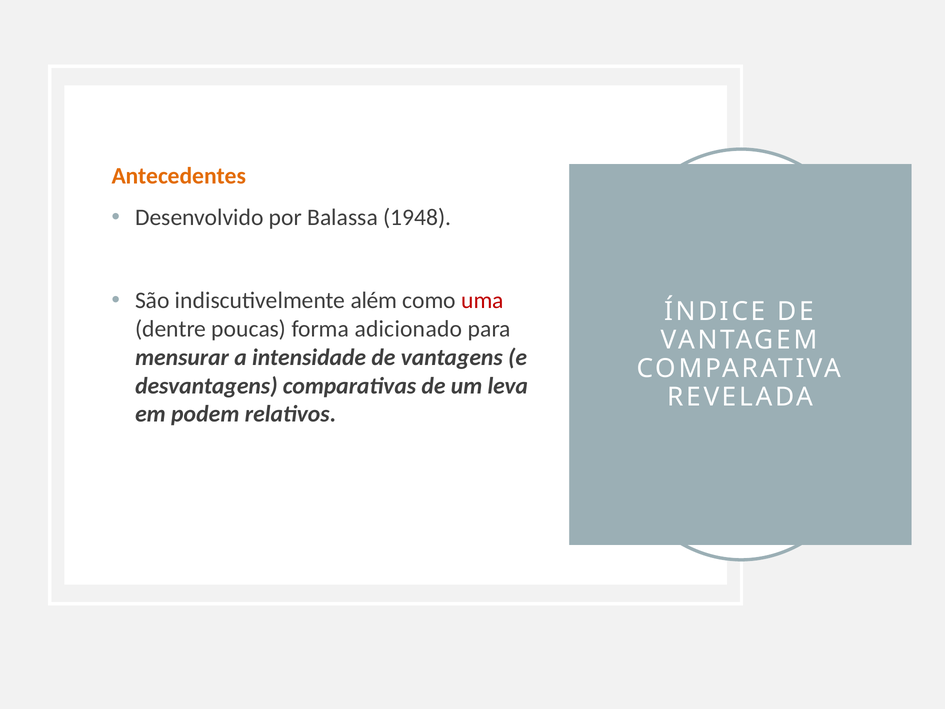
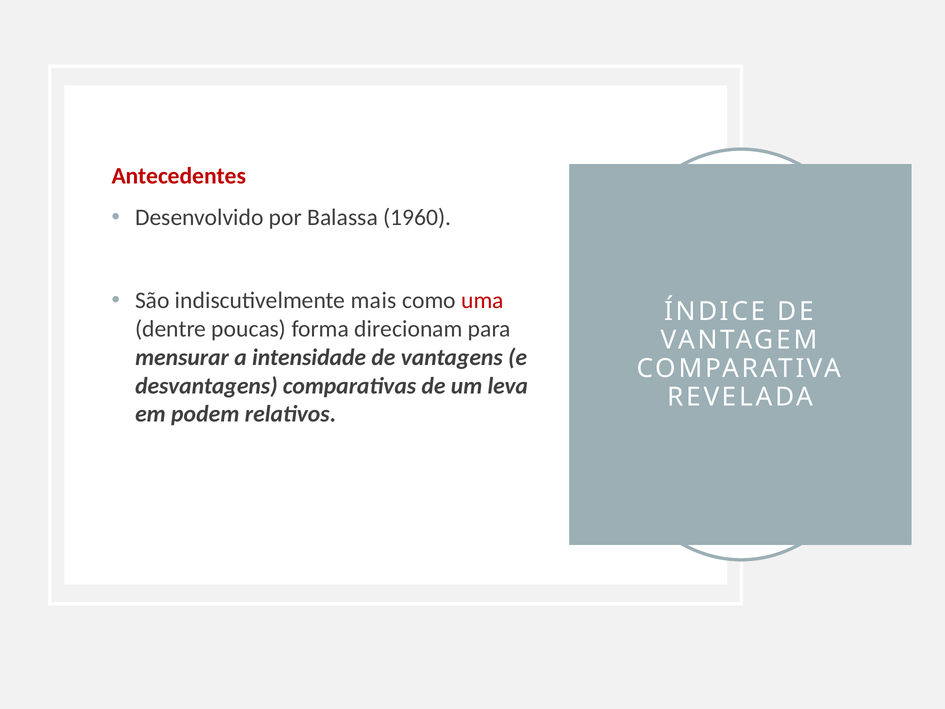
Antecedentes colour: orange -> red (179, 176)
1948: 1948 -> 1960 (417, 218)
além: além -> mais (374, 301)
adicionado: adicionado -> direcionam (408, 329)
